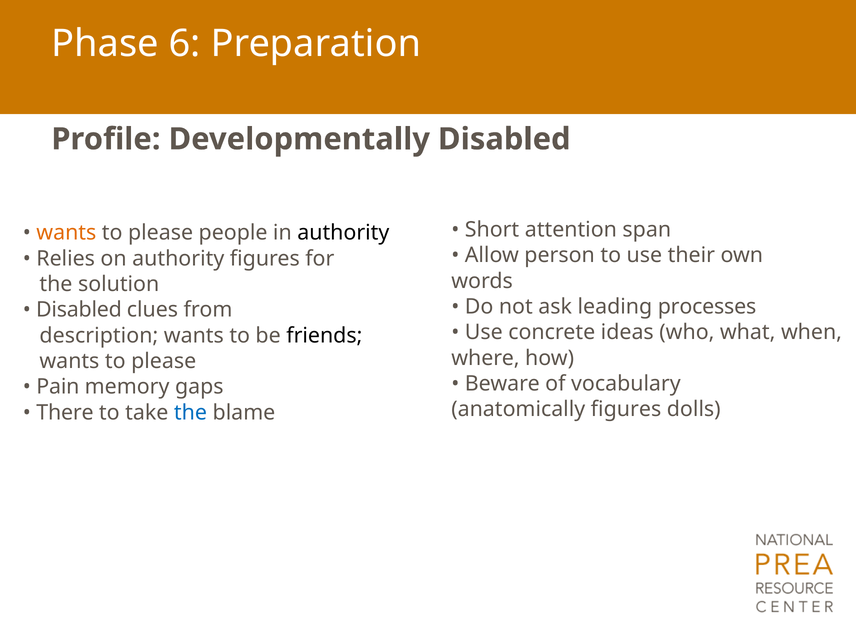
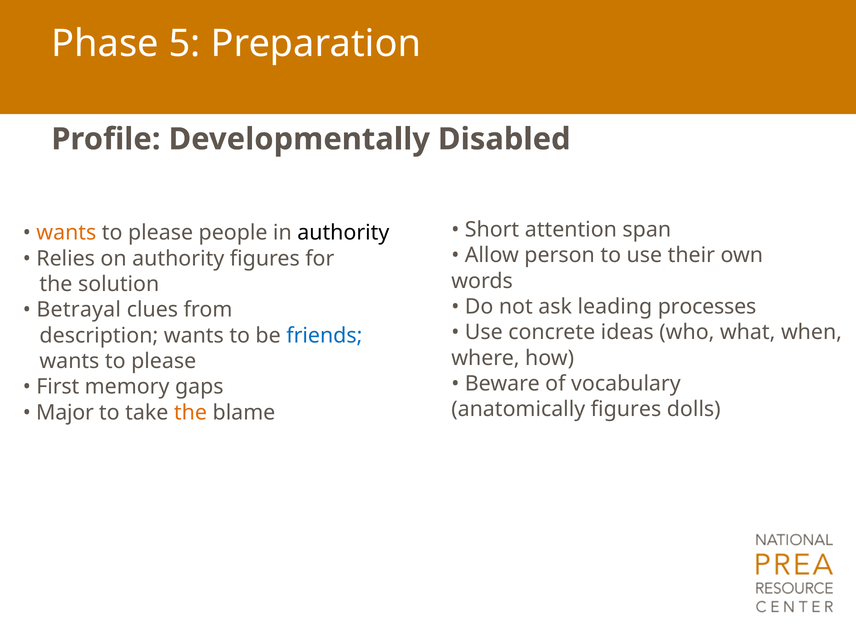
6: 6 -> 5 (185, 44)
Disabled: Disabled -> Betrayal (79, 310)
friends colour: black -> blue (324, 336)
Pain: Pain -> First (58, 387)
There: There -> Major (65, 413)
the colour: blue -> orange (190, 413)
